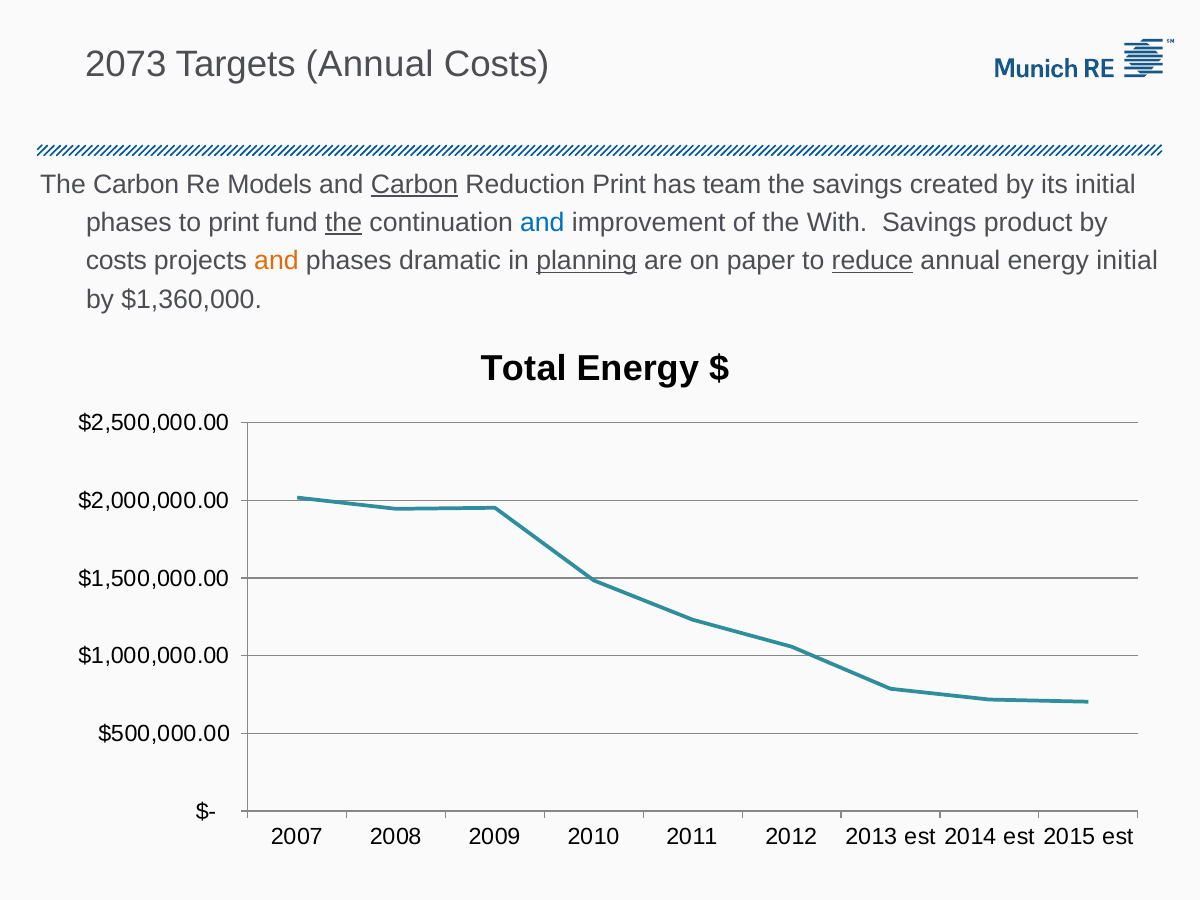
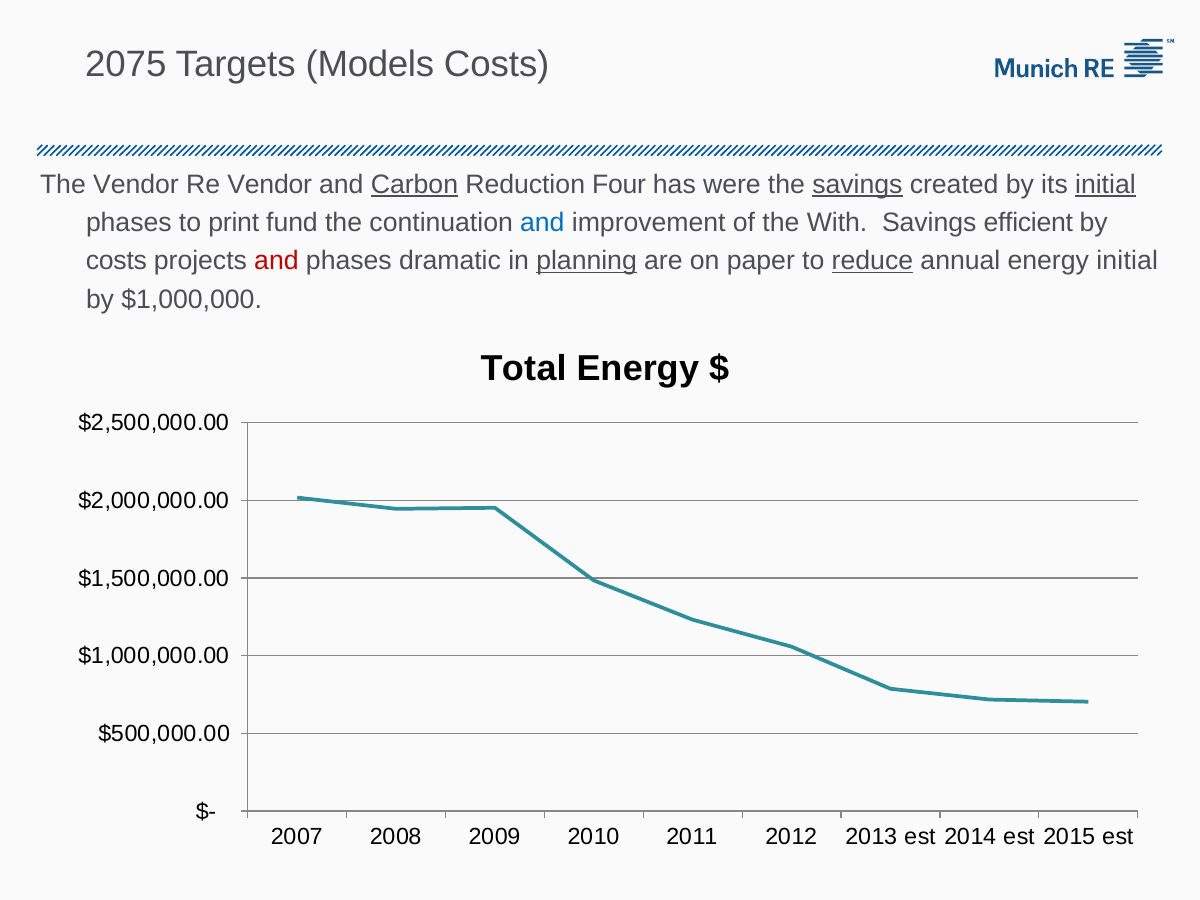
2073: 2073 -> 2075 (126, 65)
Targets Annual: Annual -> Models (370, 65)
The Carbon: Carbon -> Vendor (136, 184)
Re Models: Models -> Vendor (270, 184)
Reduction Print: Print -> Four (619, 184)
team: team -> were (732, 184)
savings underline: none -> present (857, 184)
initial underline: none -> present (1105, 184)
the underline: present -> none (344, 223)
product: product -> efficient (1028, 223)
and colour: orange -> red (276, 261)
$1,360,000: $1,360,000 -> $1,000,000 (192, 299)
